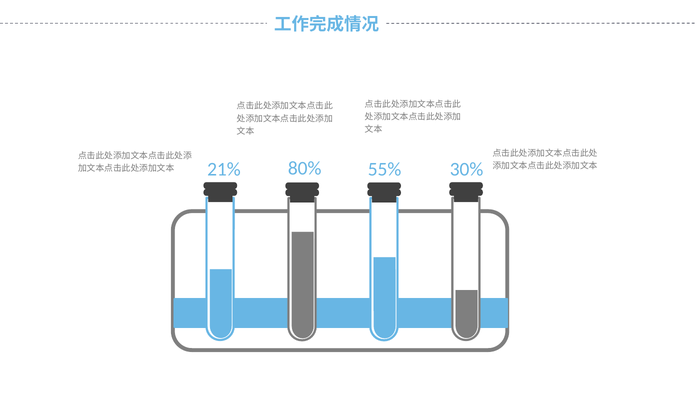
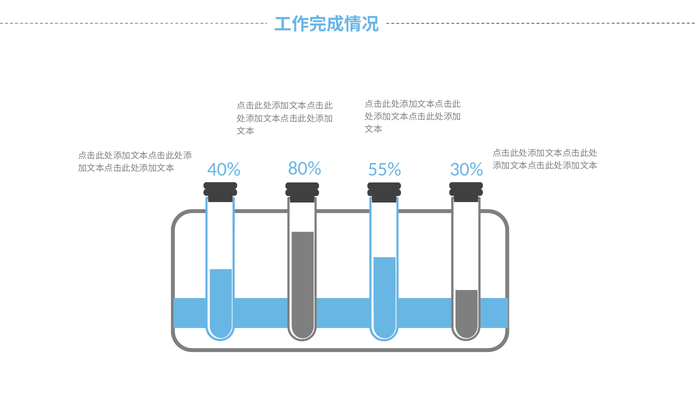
21%: 21% -> 40% (224, 169)
